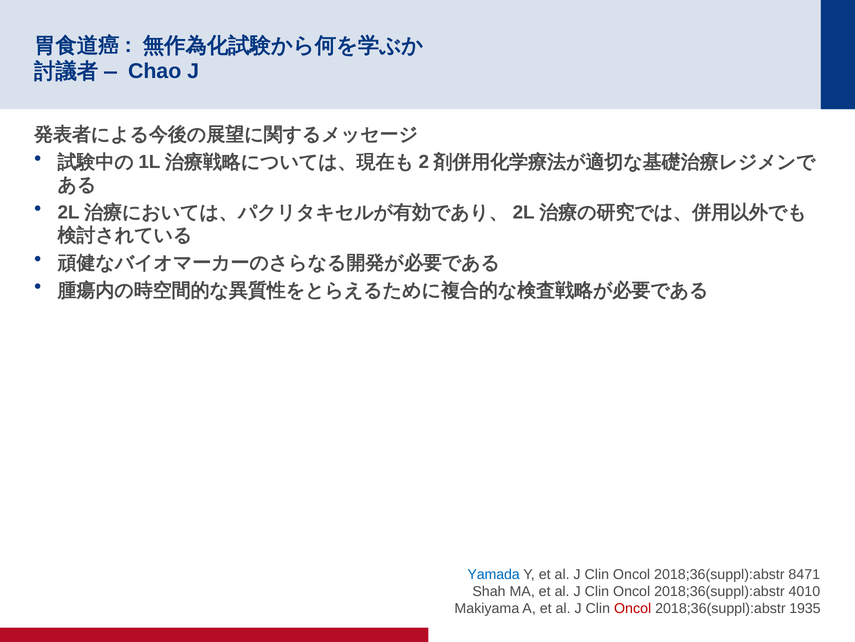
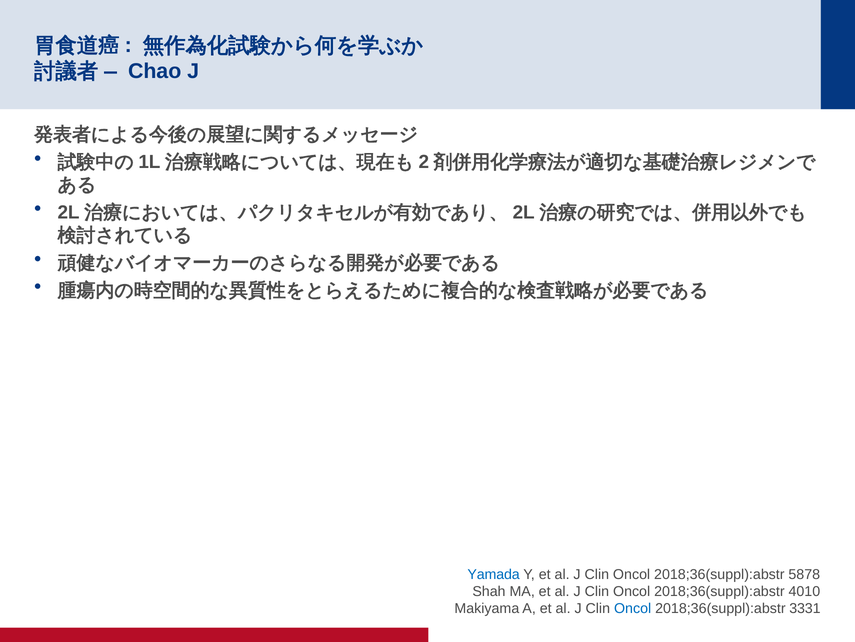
8471: 8471 -> 5878 (804, 574)
Oncol colour: red -> blue (633, 608)
1935: 1935 -> 3331 (805, 608)
